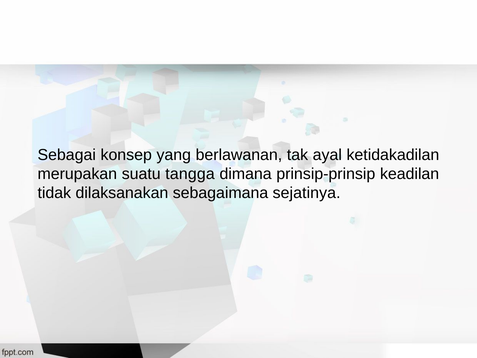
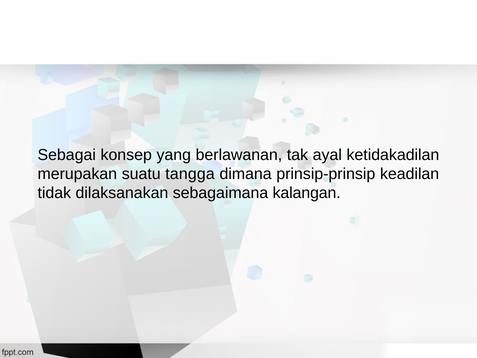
sejatinya: sejatinya -> kalangan (307, 193)
